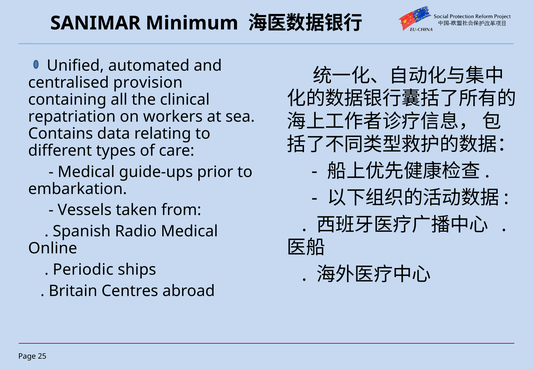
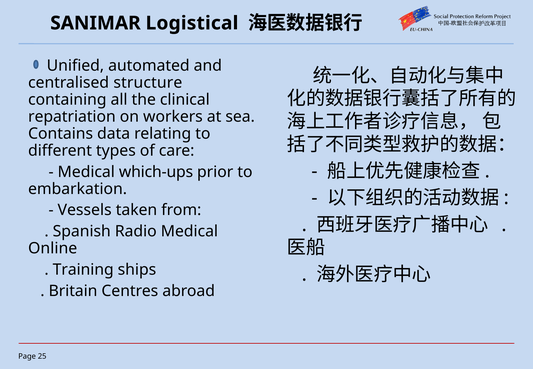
Minimum: Minimum -> Logistical (192, 23)
provision: provision -> structure (148, 83)
guide-ups: guide-ups -> which-ups (156, 172)
Periodic: Periodic -> Training (83, 270)
